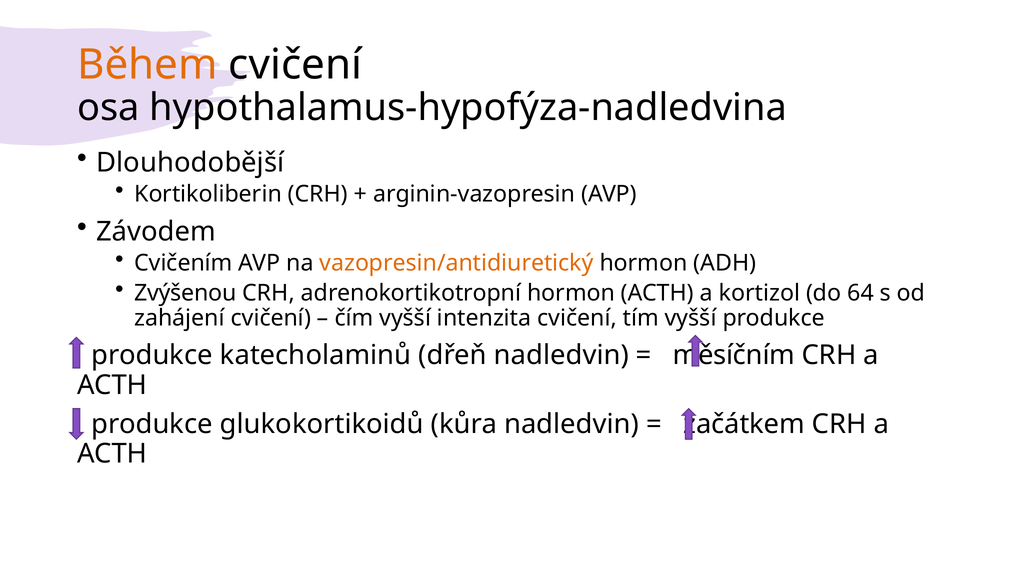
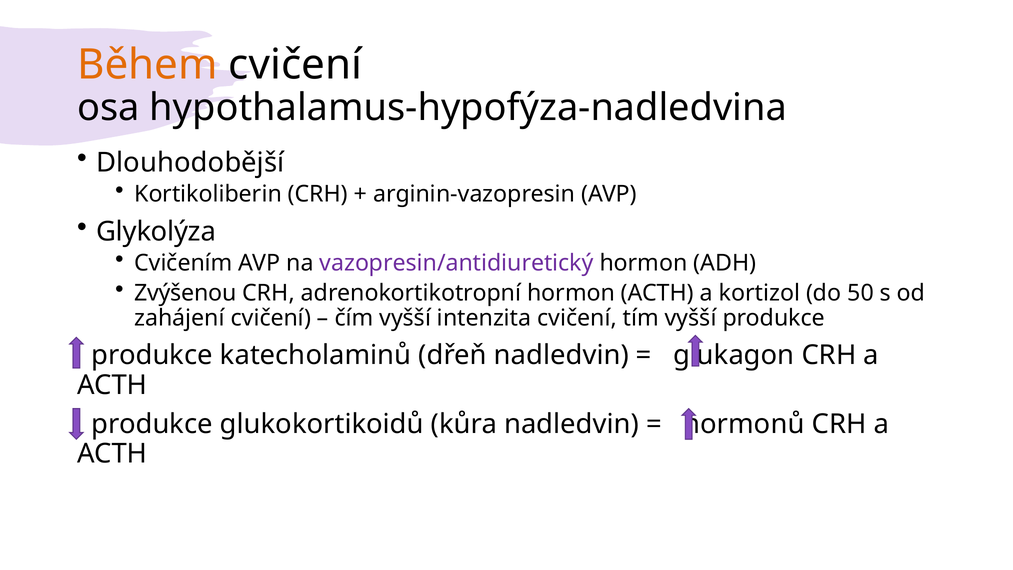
Závodem: Závodem -> Glykolýza (156, 232)
vazopresin/antidiuretický colour: orange -> purple (457, 263)
64: 64 -> 50 (861, 293)
měsíčním: měsíčním -> glukagon (734, 355)
začátkem: začátkem -> hormonů (744, 424)
